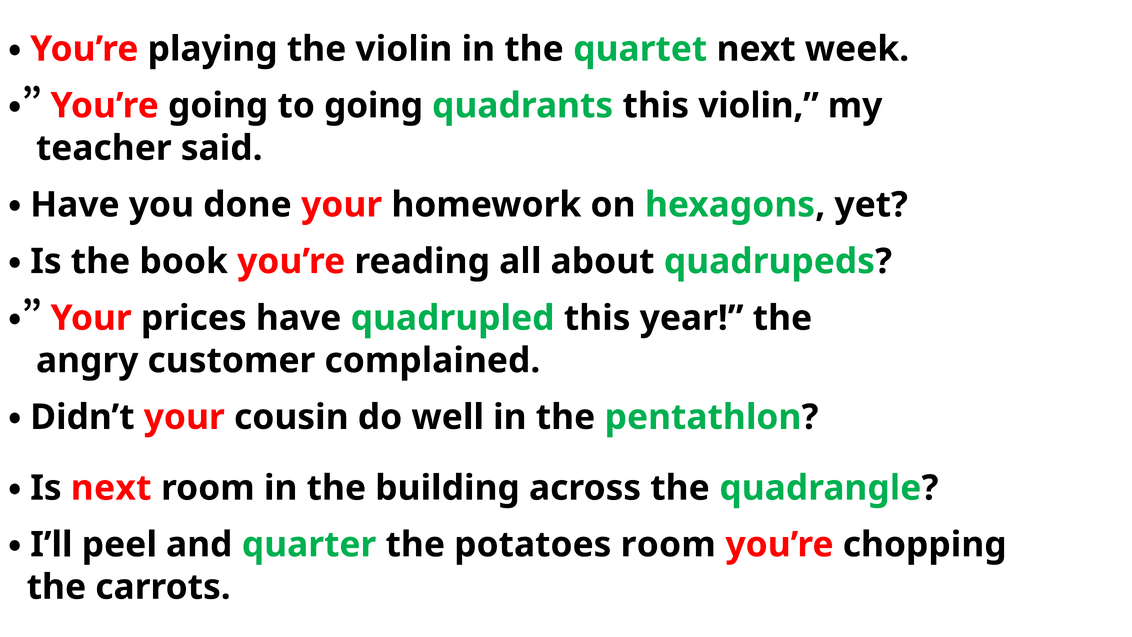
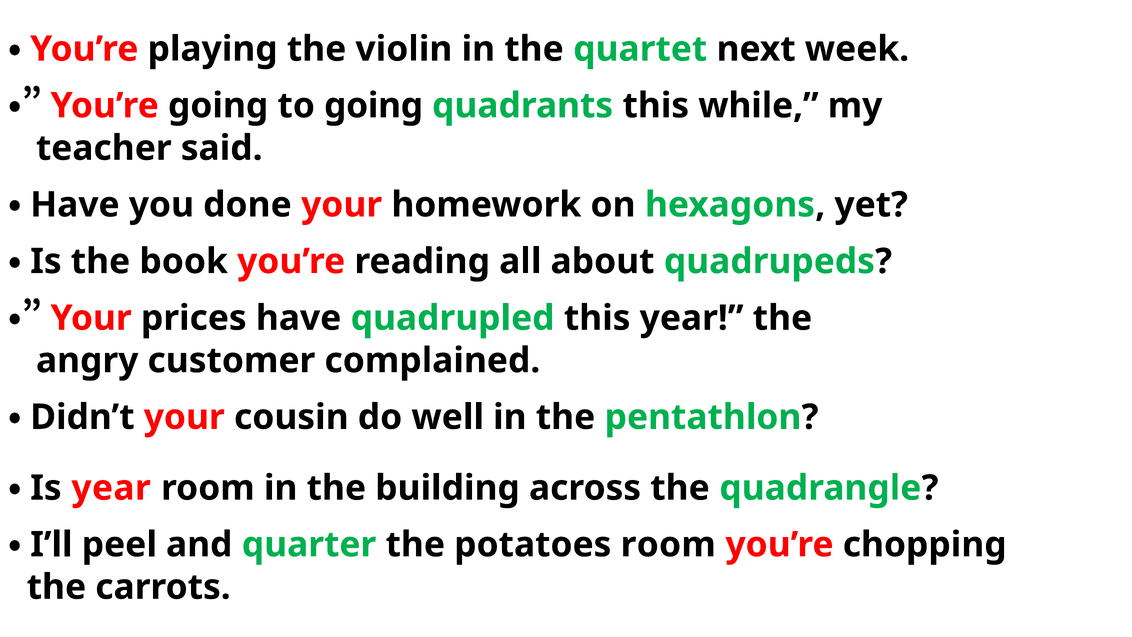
this violin: violin -> while (758, 106)
next: next -> year (111, 488)
